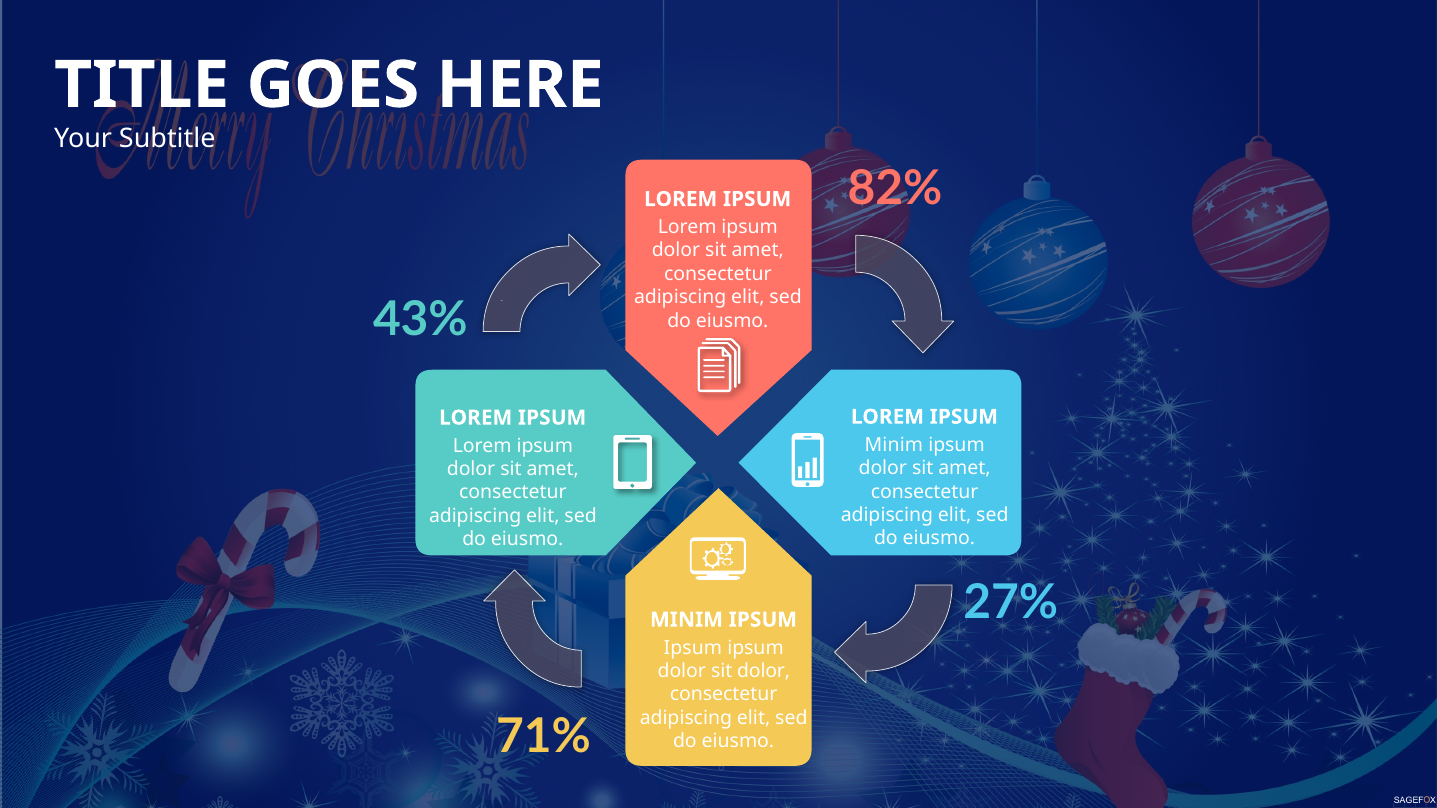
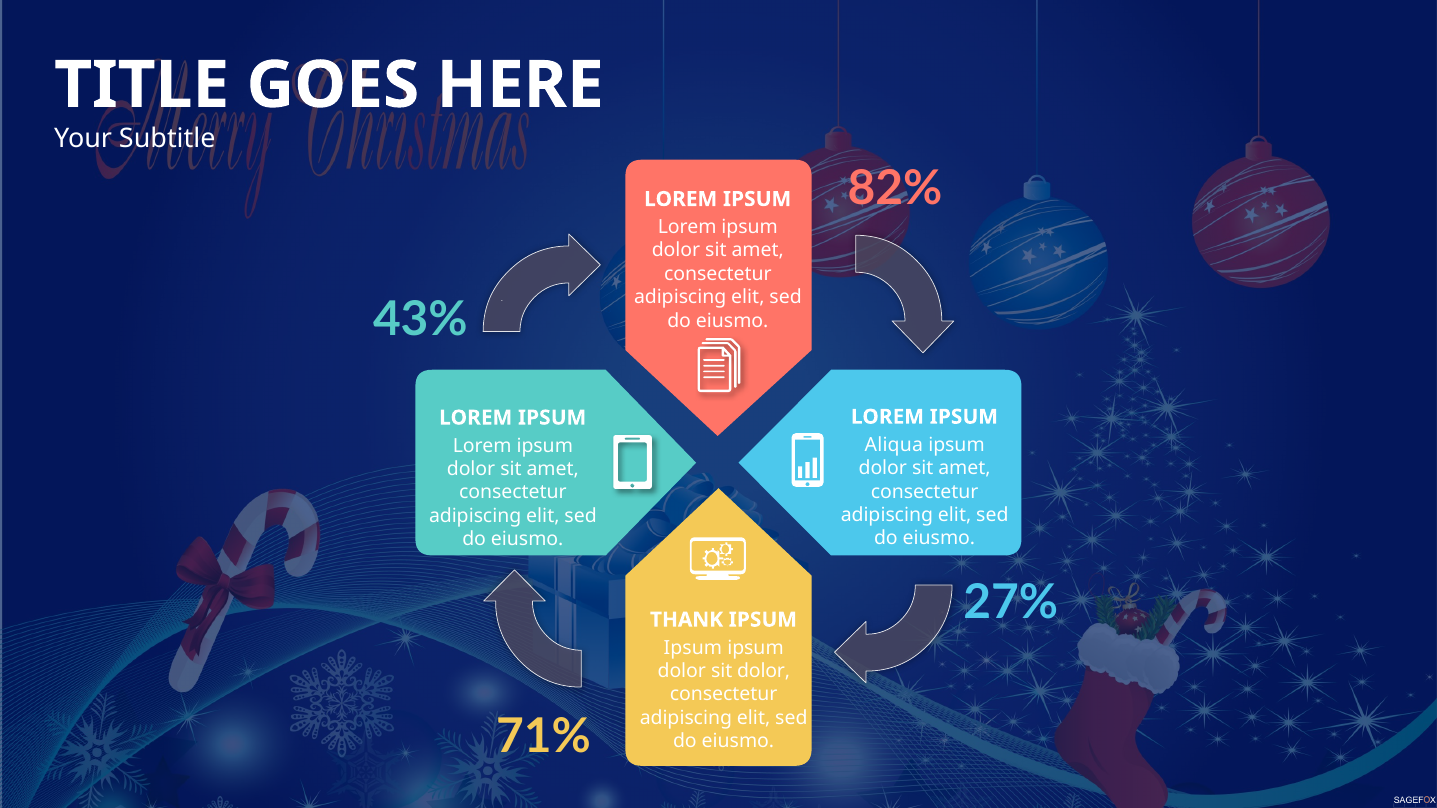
Minim: Minim -> Aliqua (894, 445)
MINIM: MINIM -> THANK (687, 620)
